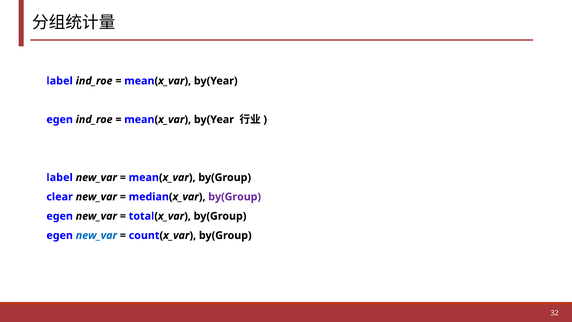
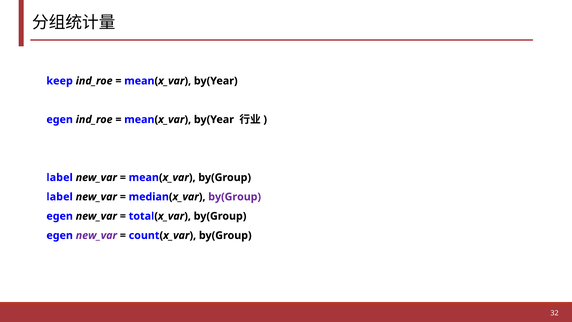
label: label -> keep (60, 81)
clear: clear -> label (60, 197)
new_var colour: blue -> purple (96, 235)
